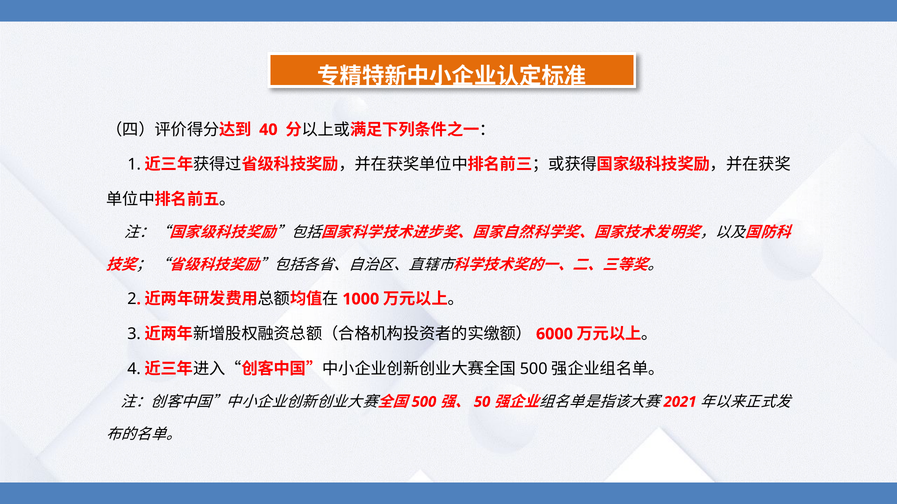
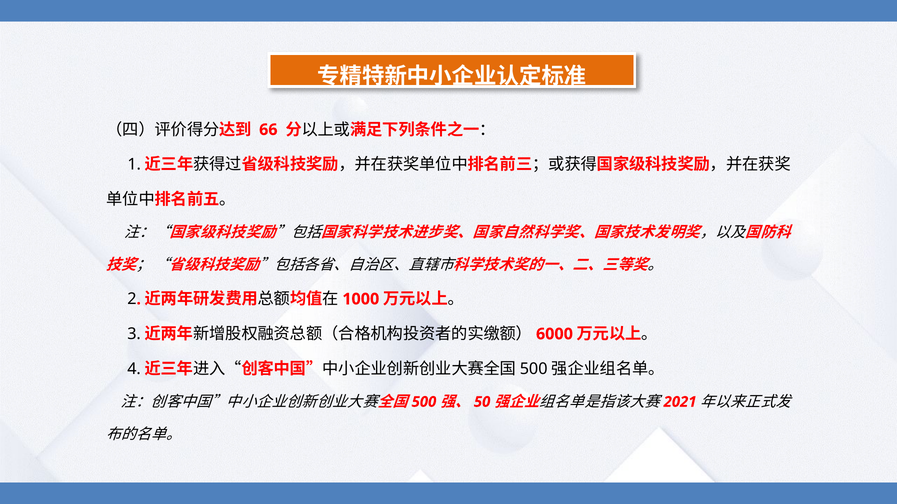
40: 40 -> 66 (268, 130)
